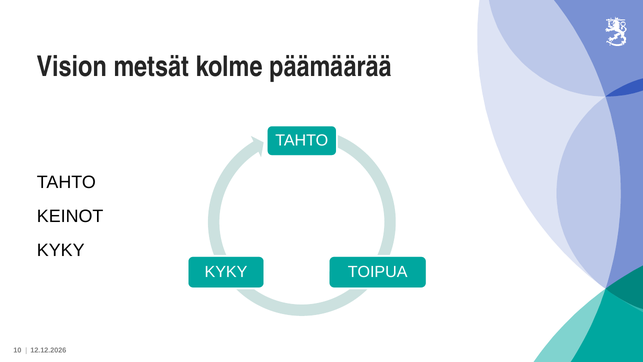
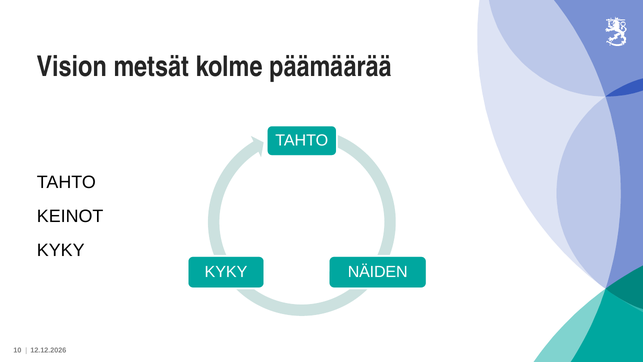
TOIPUA: TOIPUA -> NÄIDEN (378, 272)
